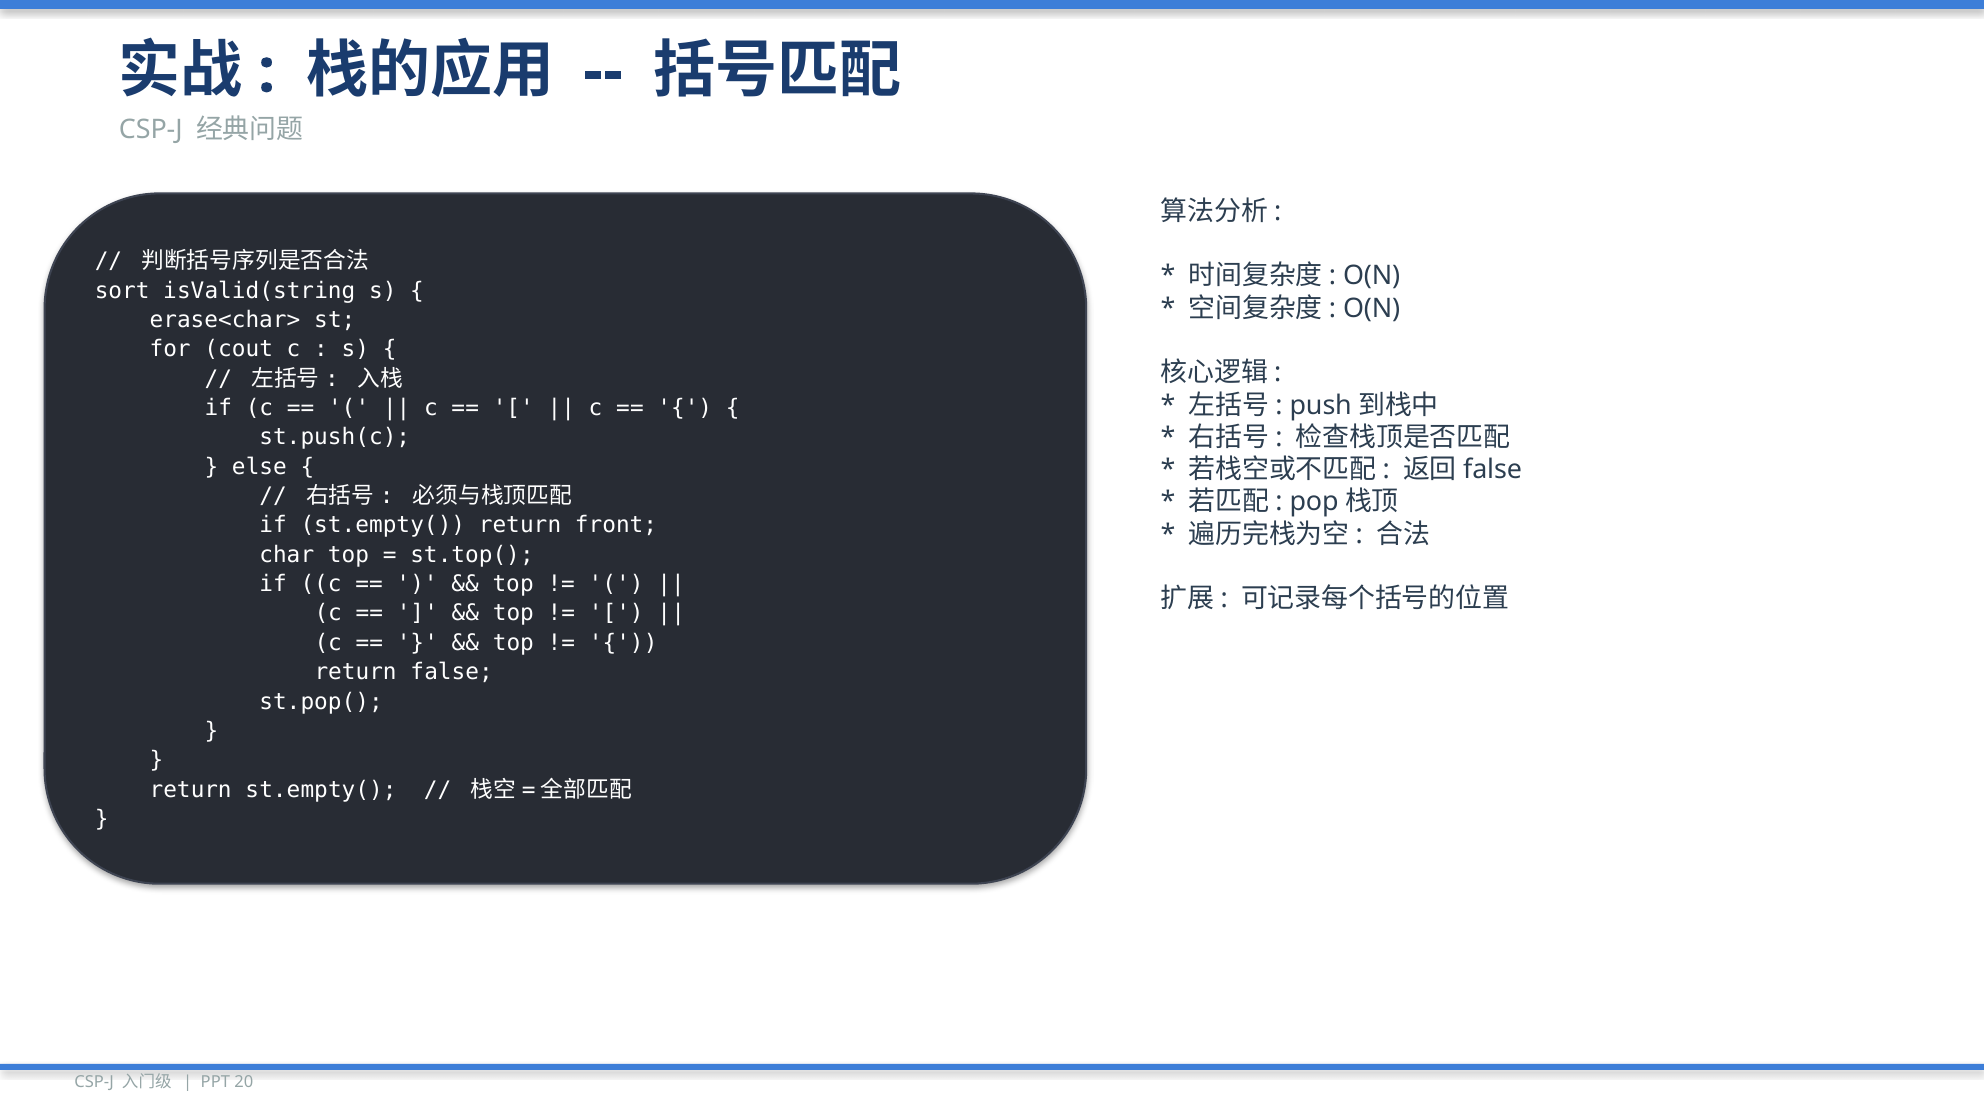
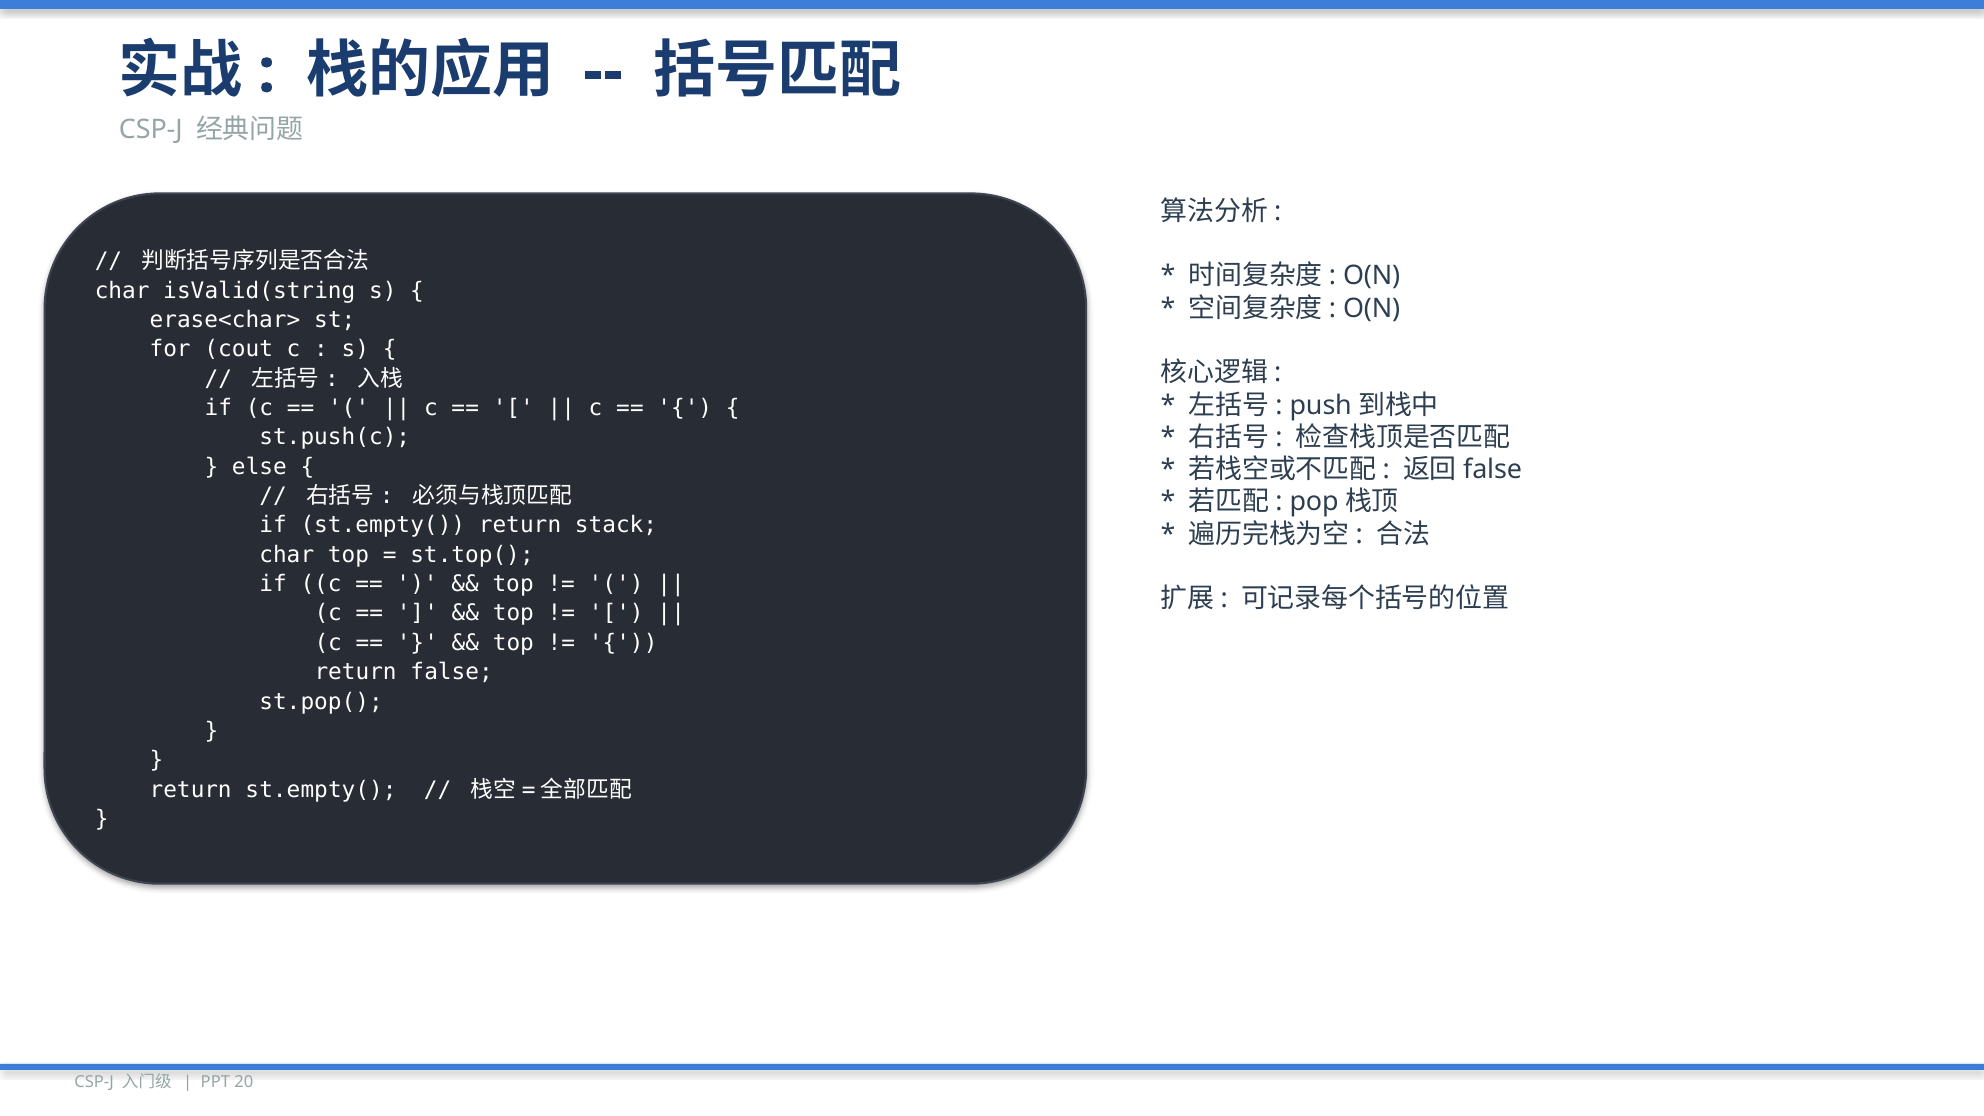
sort: sort -> char (122, 291)
front: front -> stack (616, 525)
